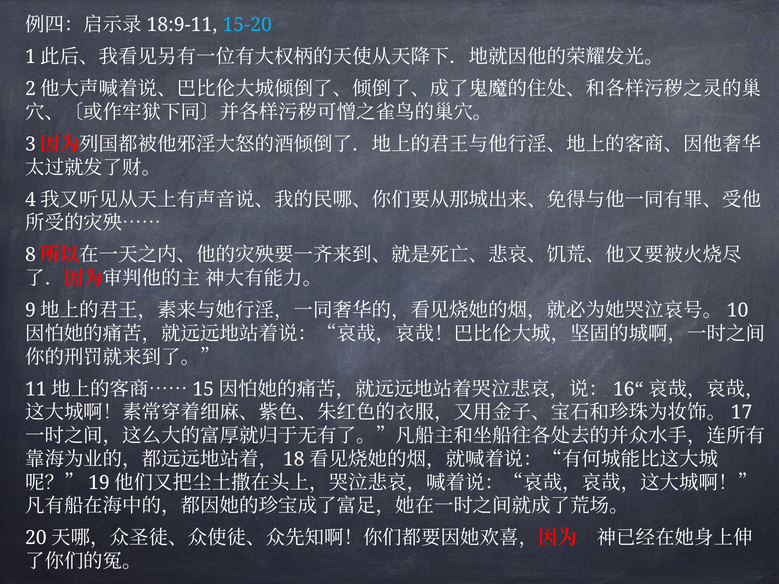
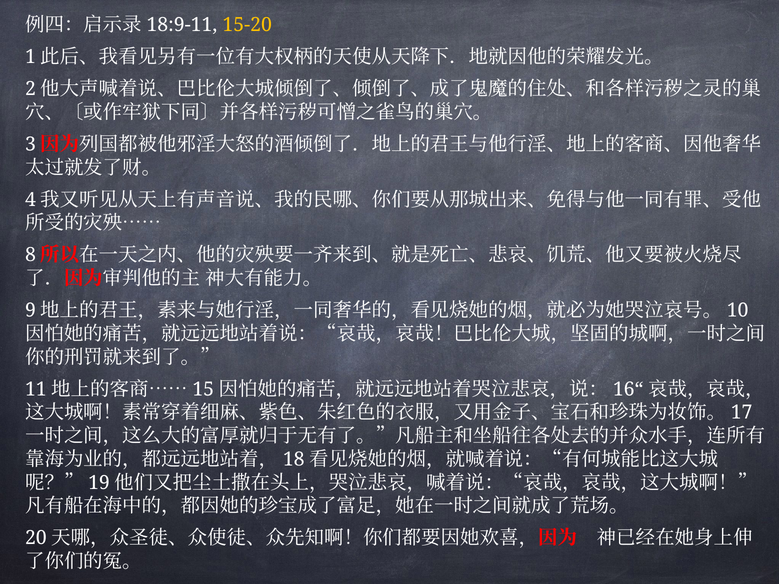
15-20 colour: light blue -> yellow (247, 25)
